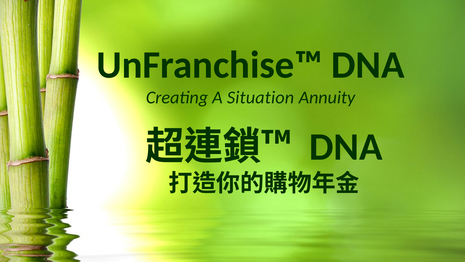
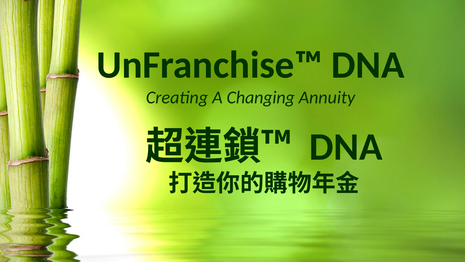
Situation: Situation -> Changing (261, 97)
